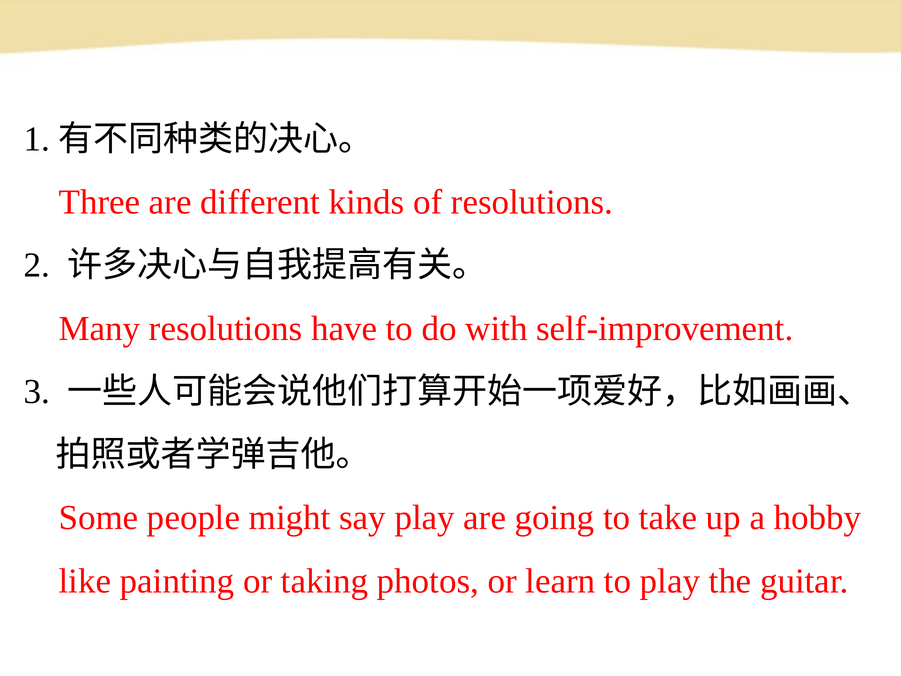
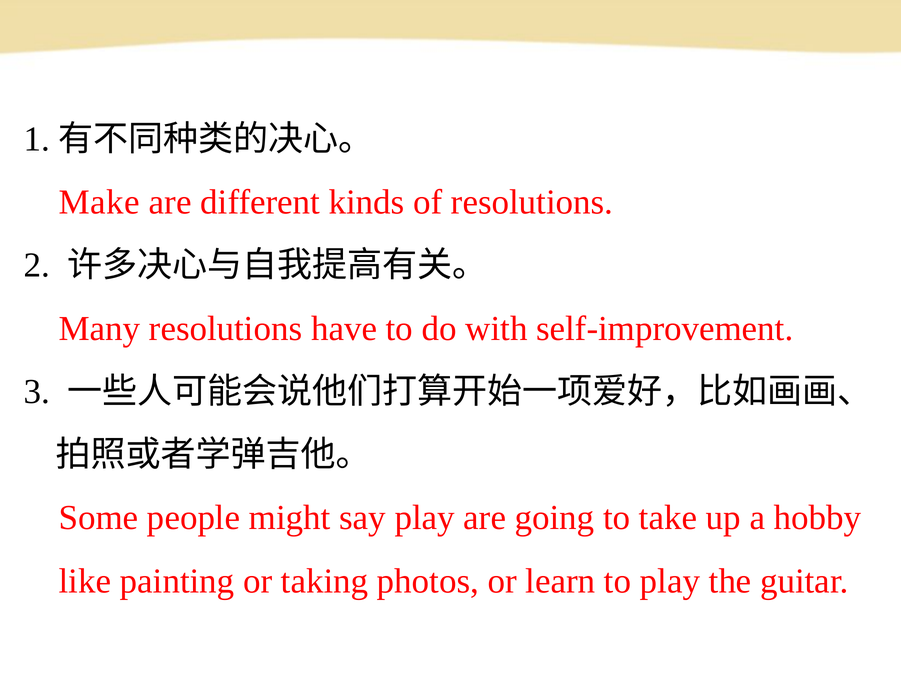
Three: Three -> Make (99, 202)
